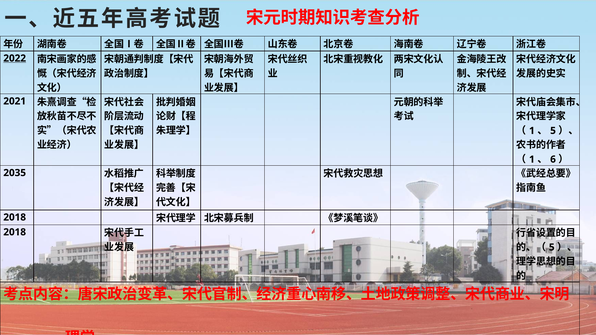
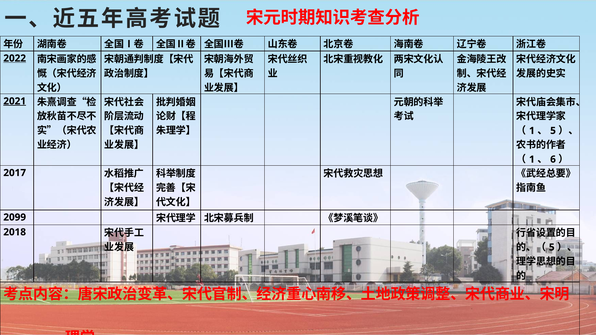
2021 underline: none -> present (15, 101)
2035: 2035 -> 2017 (15, 173)
2018: 2018 -> 2099 (15, 217)
